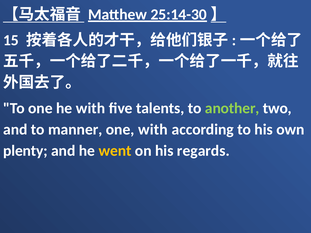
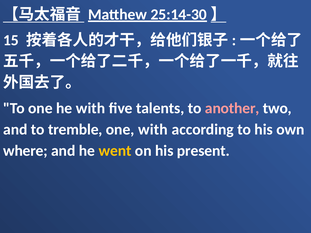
another colour: light green -> pink (232, 108)
manner: manner -> tremble (75, 130)
plenty: plenty -> where (25, 151)
regards: regards -> present (203, 151)
